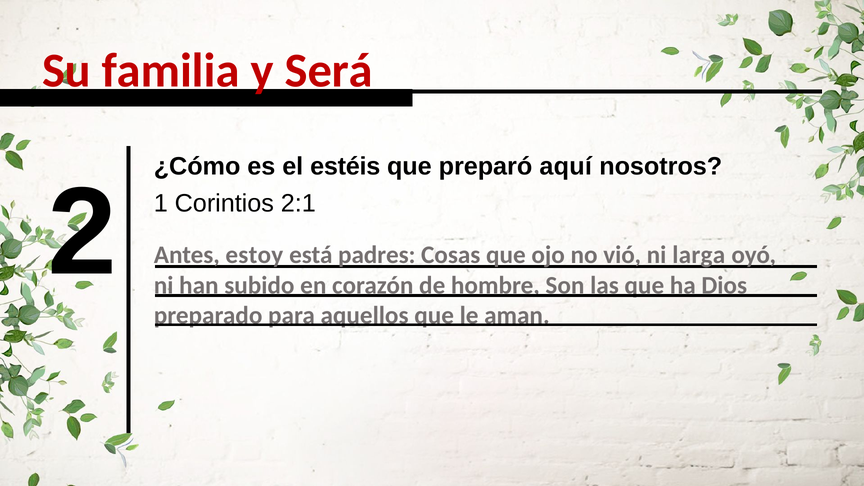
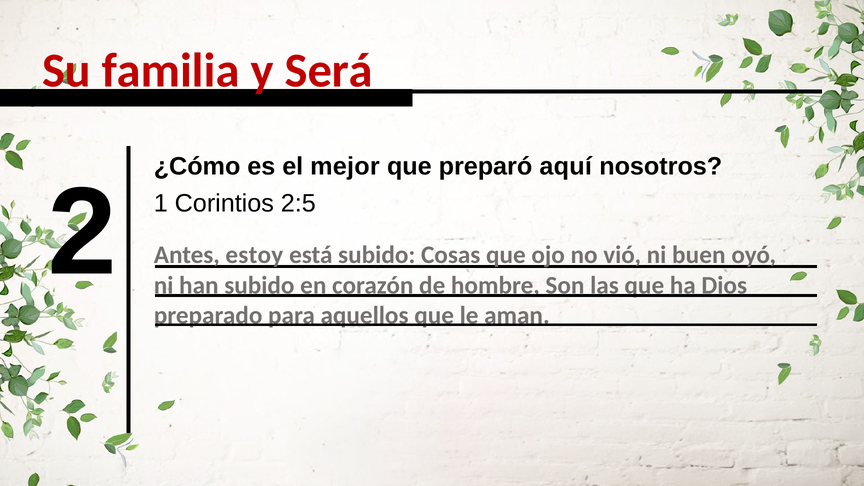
estéis: estéis -> mejor (345, 166)
está padres: padres -> subido (377, 255)
larga: larga -> buen (699, 255)
2:1: 2:1 -> 2:5 (298, 203)
